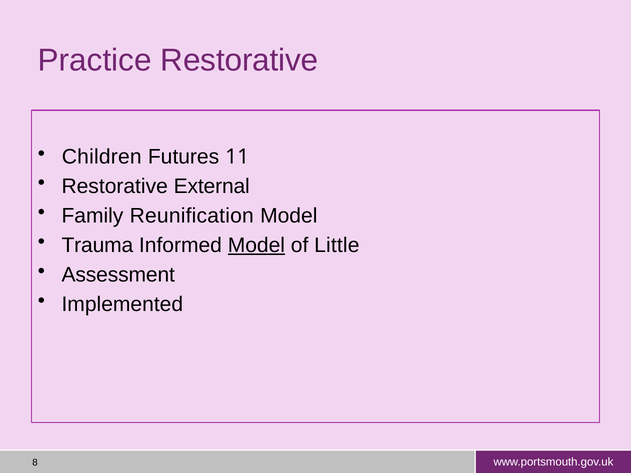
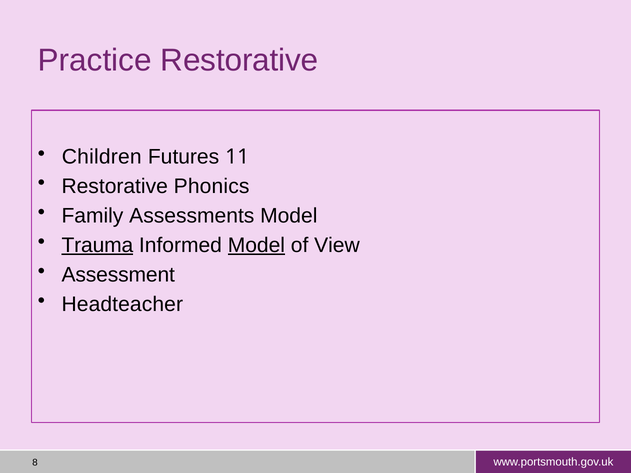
External: External -> Phonics (212, 187)
Reunification: Reunification -> Assessments (192, 216)
Trauma underline: none -> present (97, 245)
Little: Little -> View (337, 245)
Implemented: Implemented -> Headteacher (122, 304)
